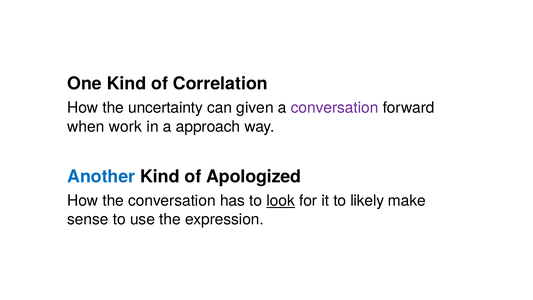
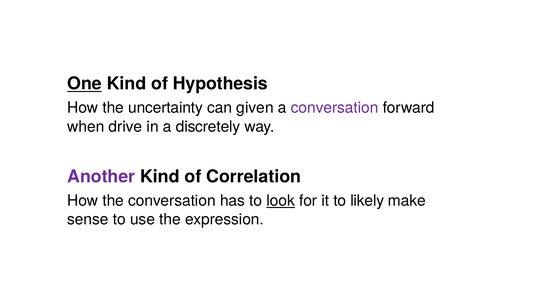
One underline: none -> present (85, 84)
Correlation: Correlation -> Hypothesis (220, 84)
work: work -> drive (125, 126)
approach: approach -> discretely (208, 126)
Another colour: blue -> purple (101, 177)
Apologized: Apologized -> Correlation (254, 177)
